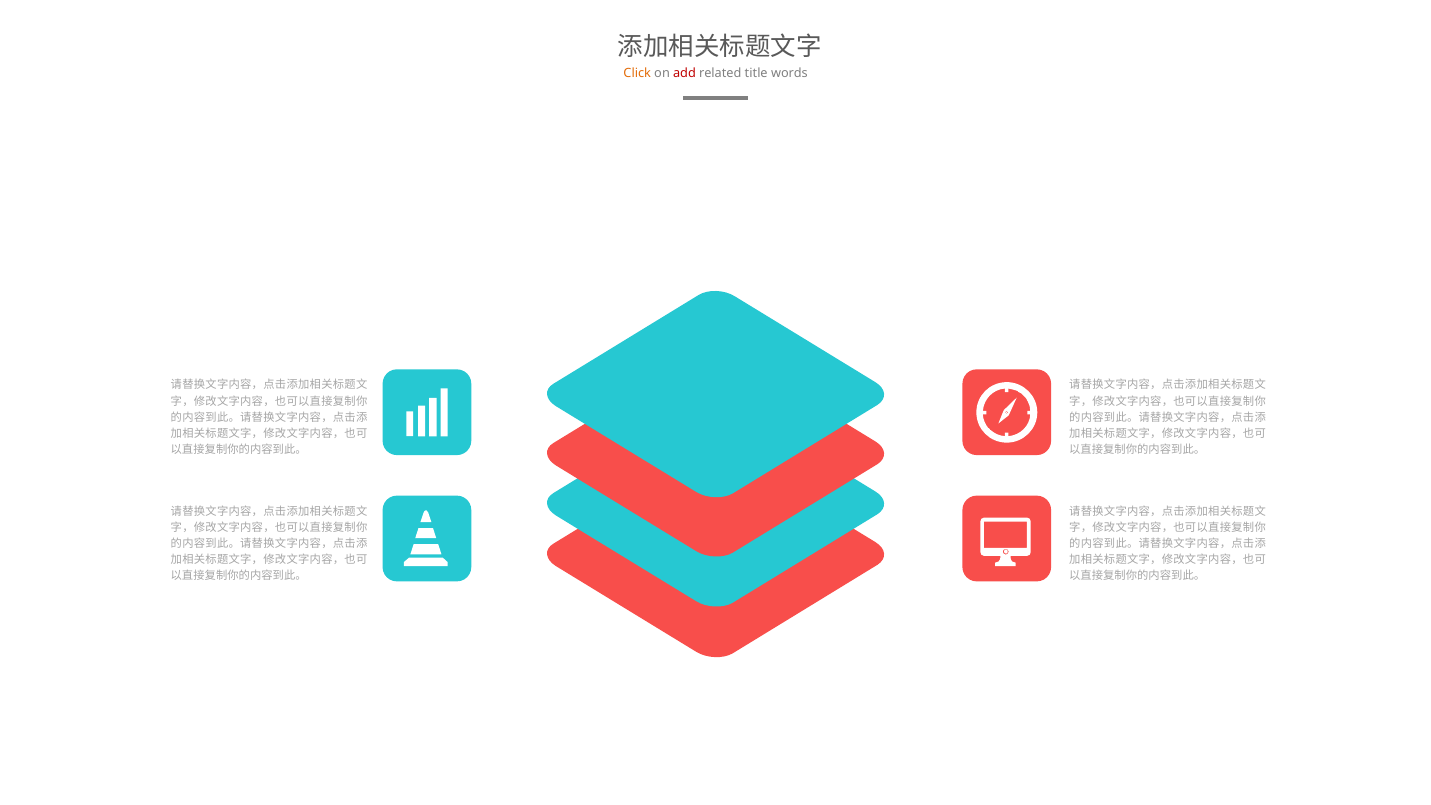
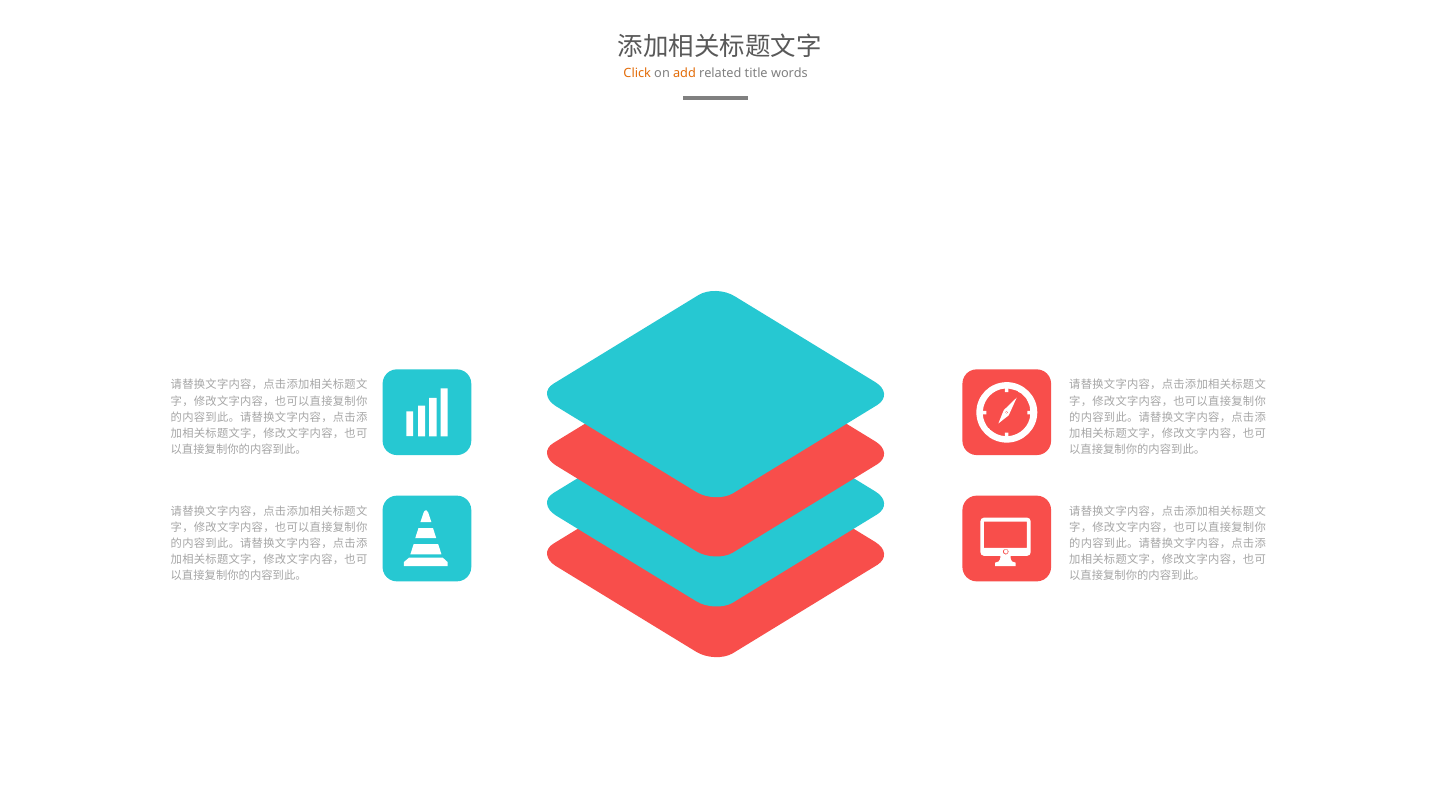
add colour: red -> orange (685, 73)
